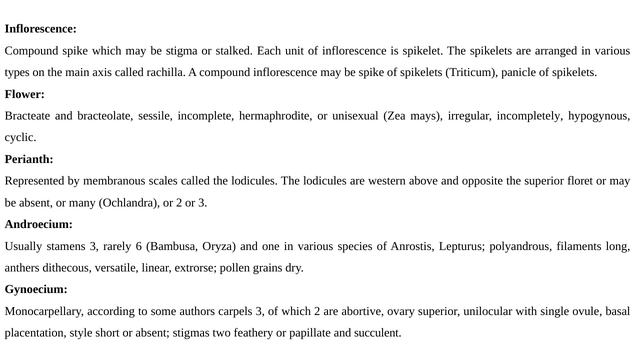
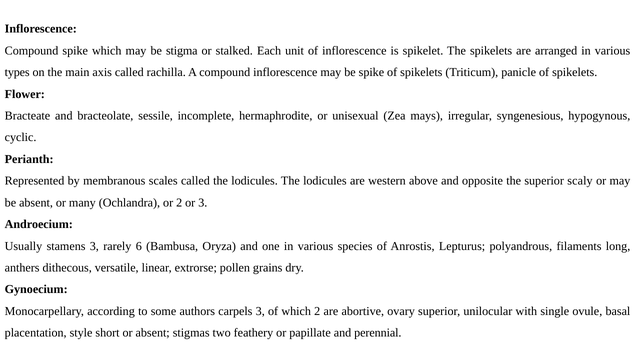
incompletely: incompletely -> syngenesious (530, 116)
floret: floret -> scaly (580, 181)
succulent: succulent -> perennial (378, 333)
